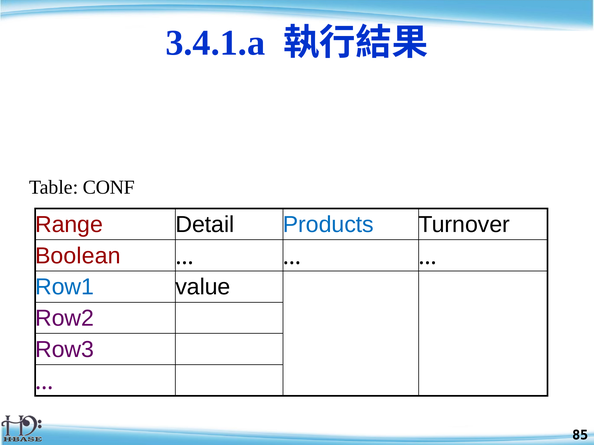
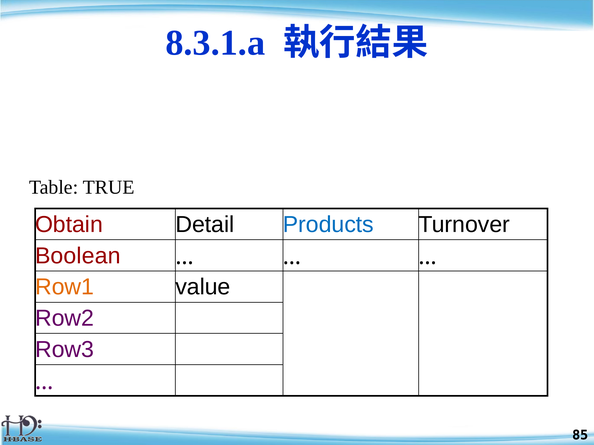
3.4.1.a: 3.4.1.a -> 8.3.1.a (215, 43)
CONF: CONF -> TRUE (109, 187)
Range: Range -> Obtain (69, 225)
Row1 colour: blue -> orange (65, 287)
